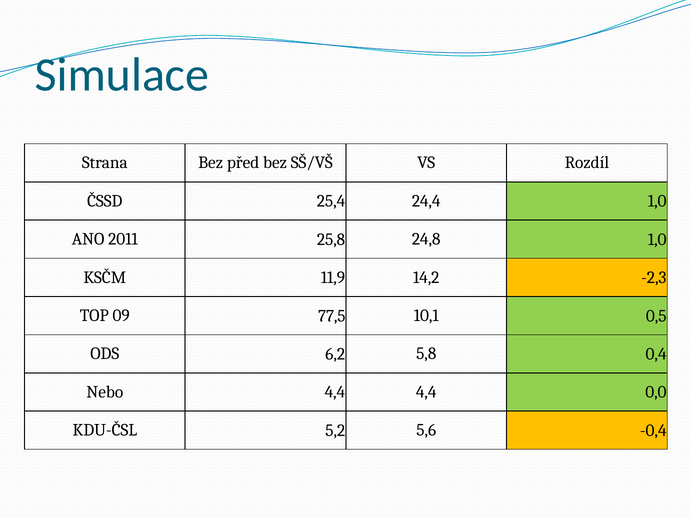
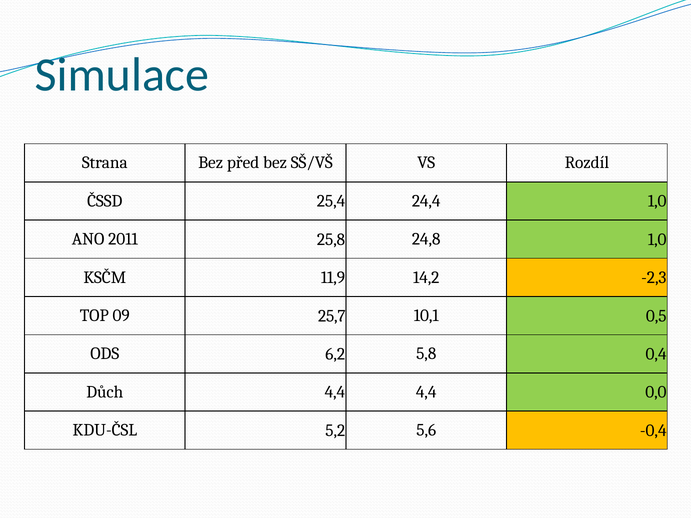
77,5: 77,5 -> 25,7 (332, 316)
Nebo: Nebo -> Důch (105, 392)
